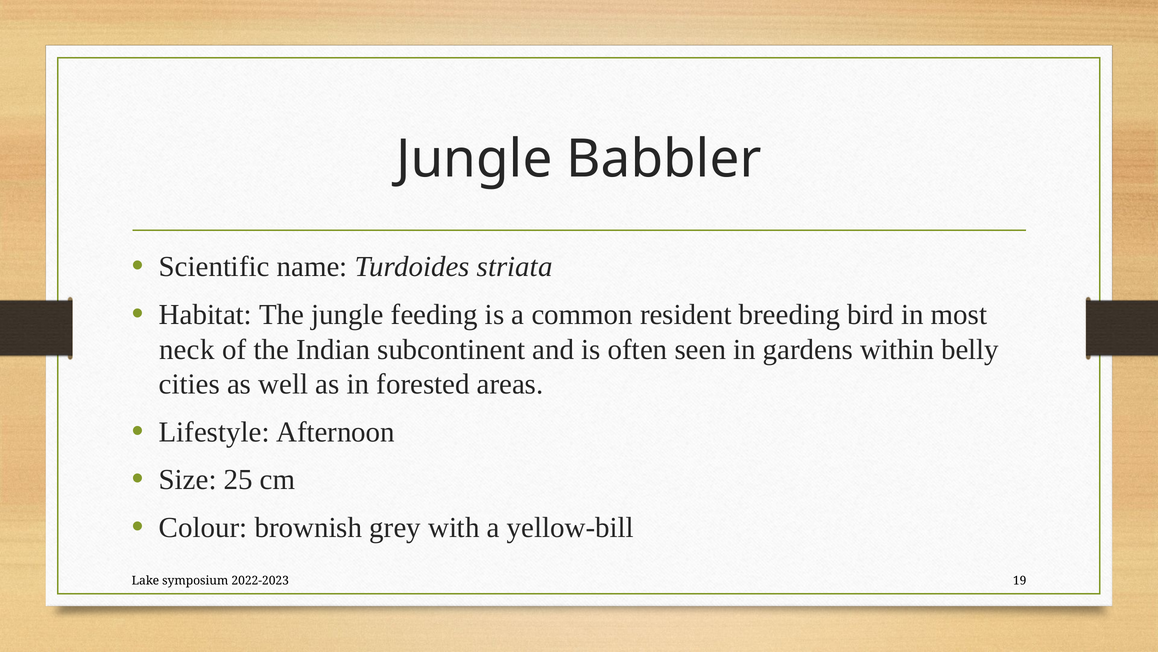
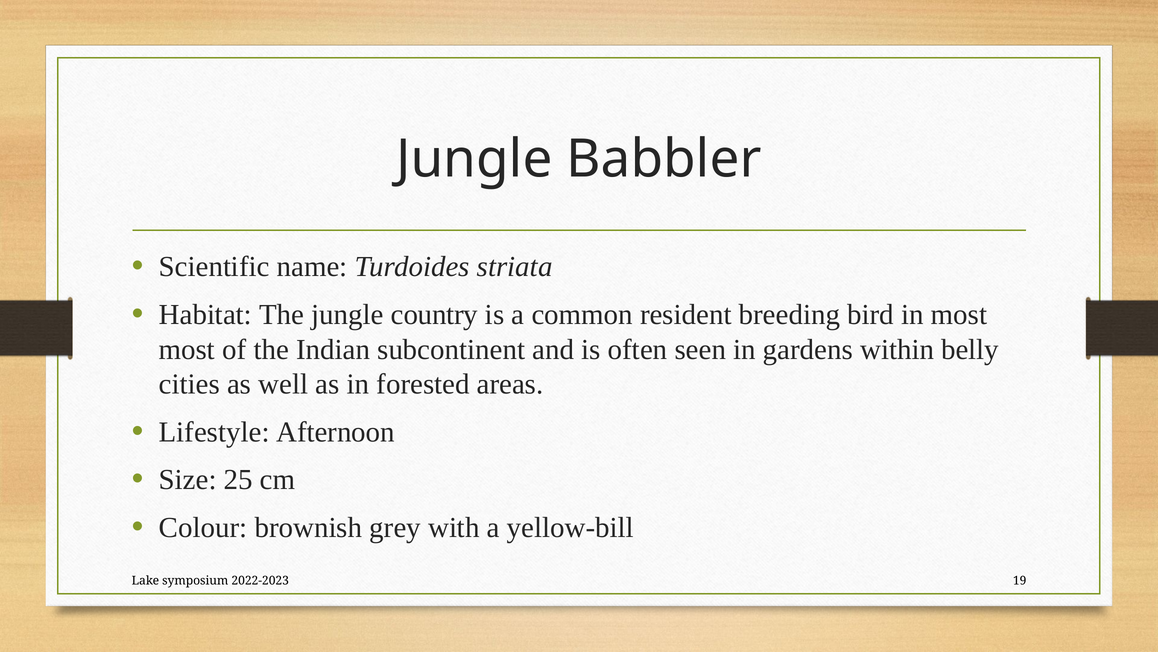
feeding: feeding -> country (434, 314)
neck: neck -> most (187, 349)
